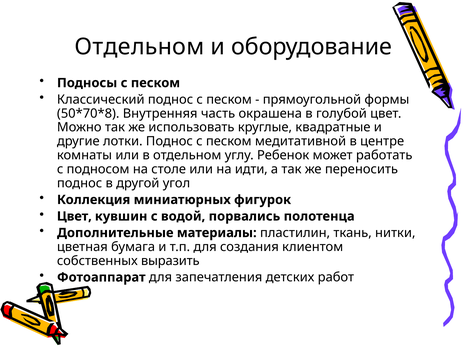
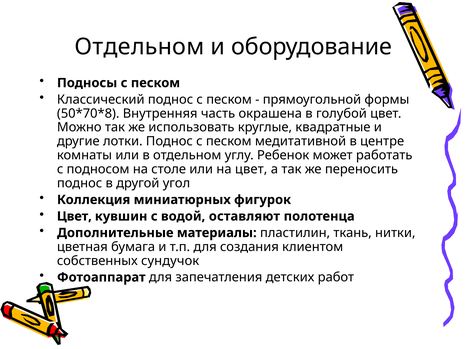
на идти: идти -> цвет (251, 169)
порвались: порвались -> оставляют (244, 216)
выразить: выразить -> сундучок (170, 261)
